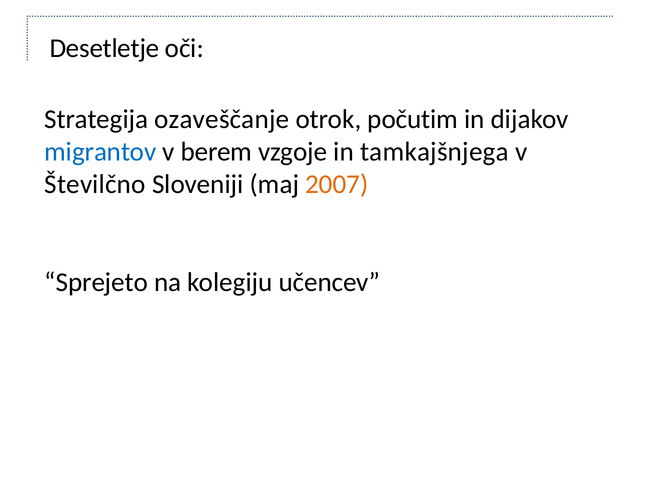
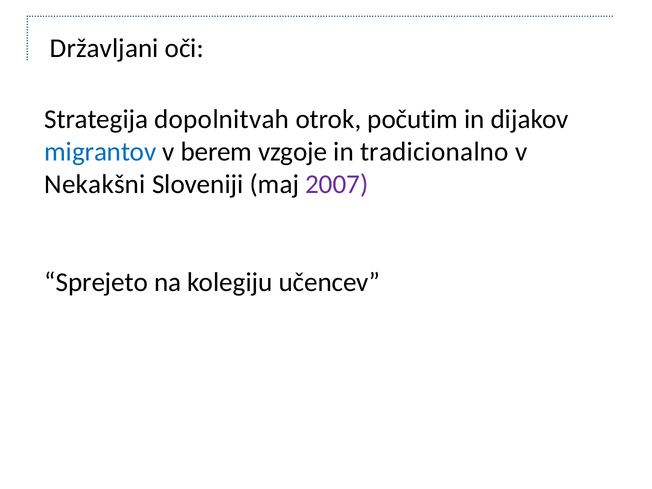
Desetletje: Desetletje -> Državljani (104, 49)
ozaveščanje: ozaveščanje -> dopolnitvah (222, 119)
tamkajšnjega: tamkajšnjega -> tradicionalno (434, 152)
Številčno: Številčno -> Nekakšni (95, 184)
2007 colour: orange -> purple (337, 184)
